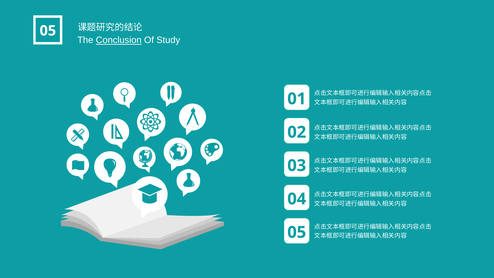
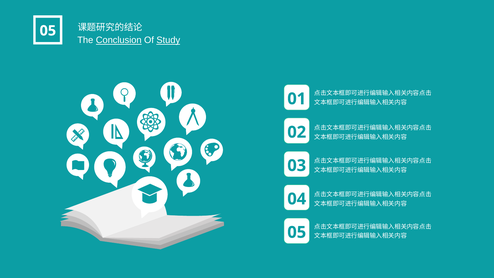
Study underline: none -> present (168, 40)
